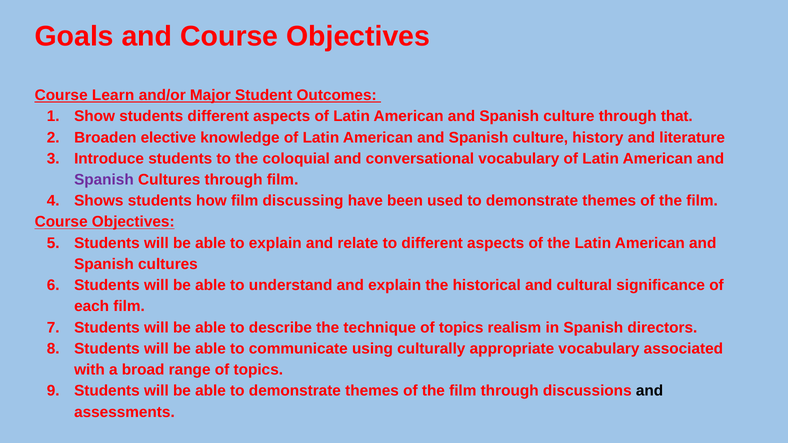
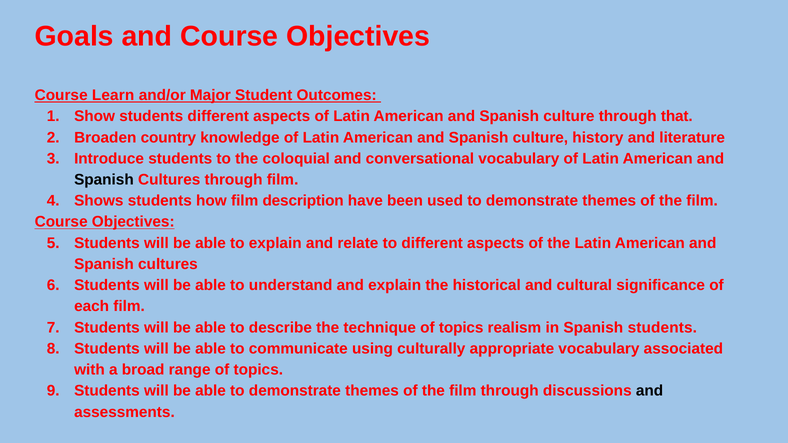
elective: elective -> country (168, 138)
Spanish colour: purple -> black (104, 180)
discussing: discussing -> description (303, 201)
Spanish directors: directors -> students (662, 328)
